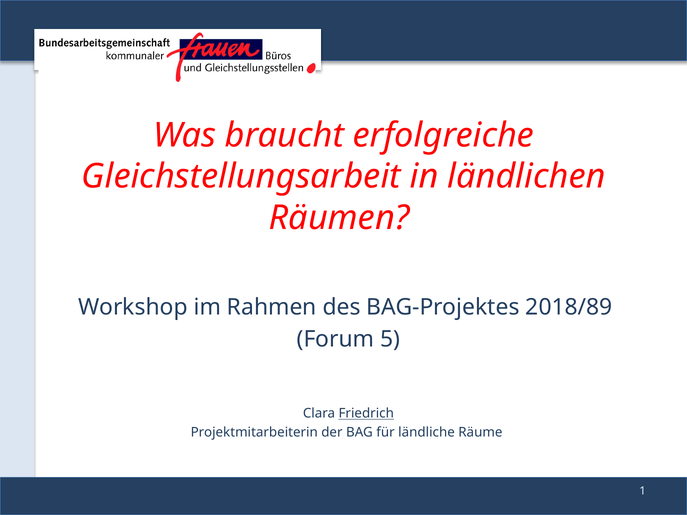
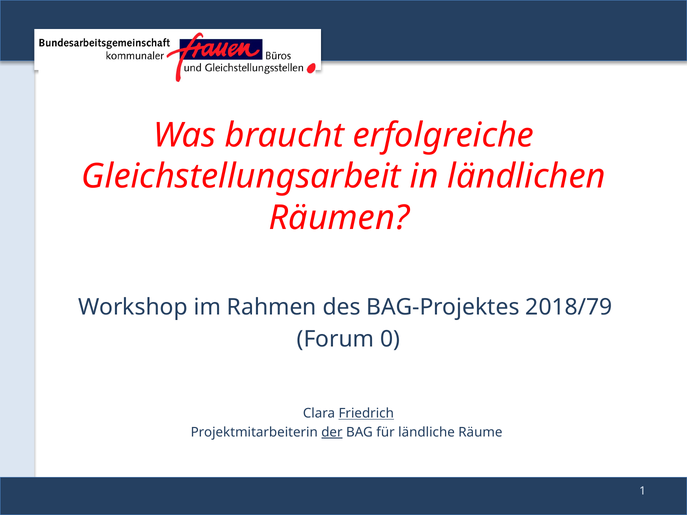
2018/89: 2018/89 -> 2018/79 (569, 307)
5: 5 -> 0 (390, 339)
der underline: none -> present (332, 432)
